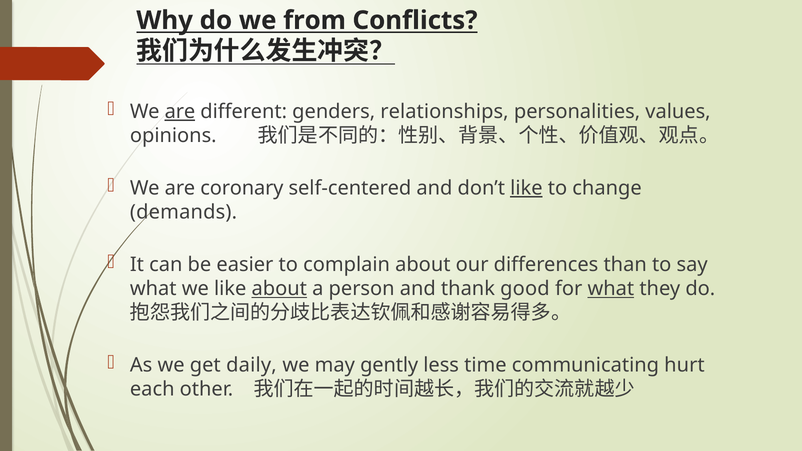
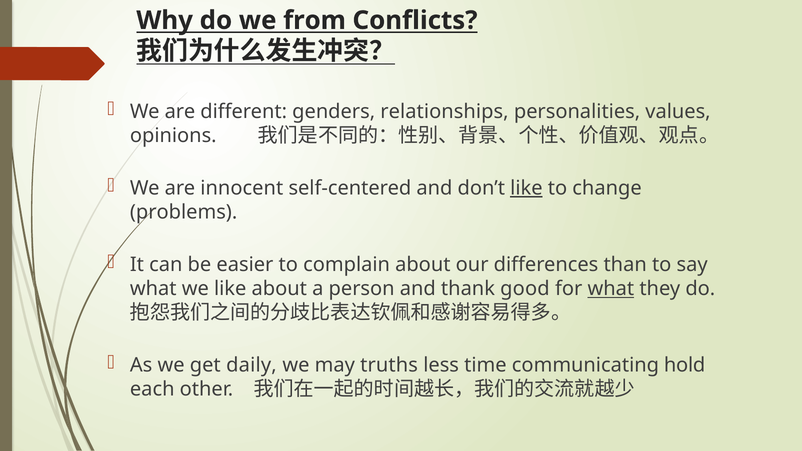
are underline: present -> none (180, 112)
coronary: coronary -> innocent (242, 188)
demands: demands -> problems (184, 212)
about underline: present -> none (279, 289)
gently: gently -> truths (389, 365)
hurt: hurt -> hold (685, 365)
